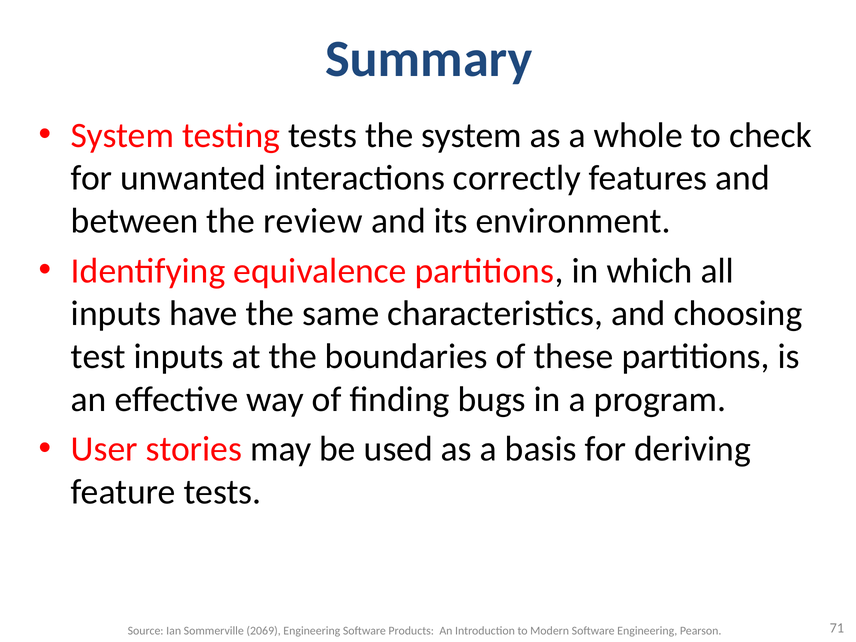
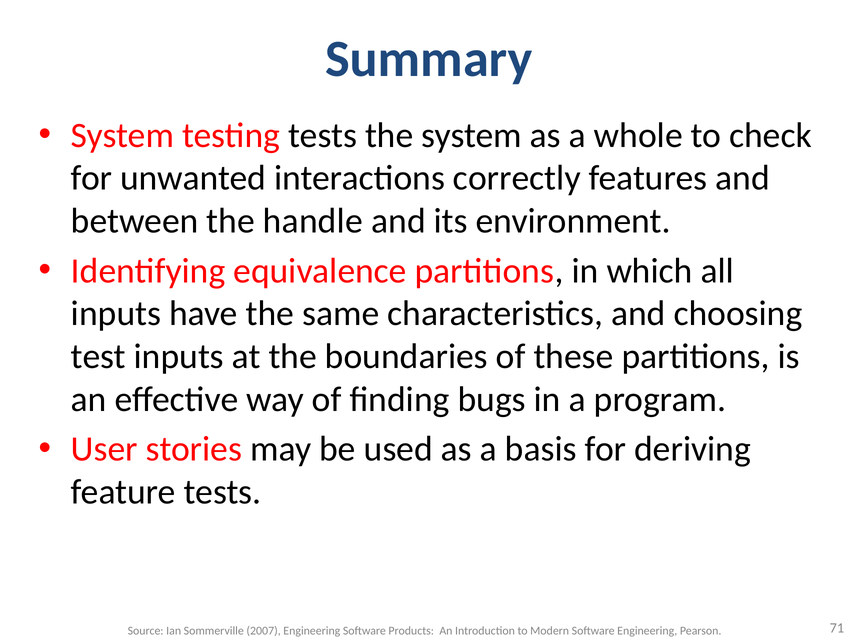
review: review -> handle (313, 221)
2069: 2069 -> 2007 (264, 631)
